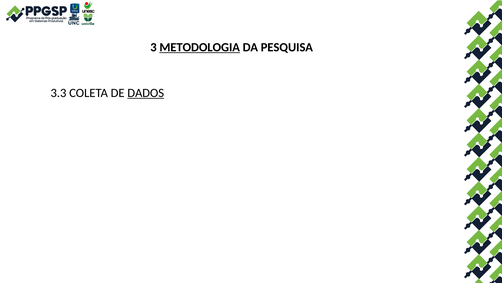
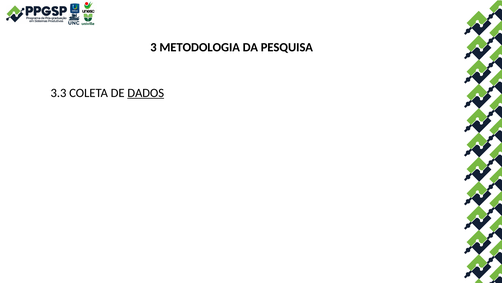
METODOLOGIA underline: present -> none (200, 47)
